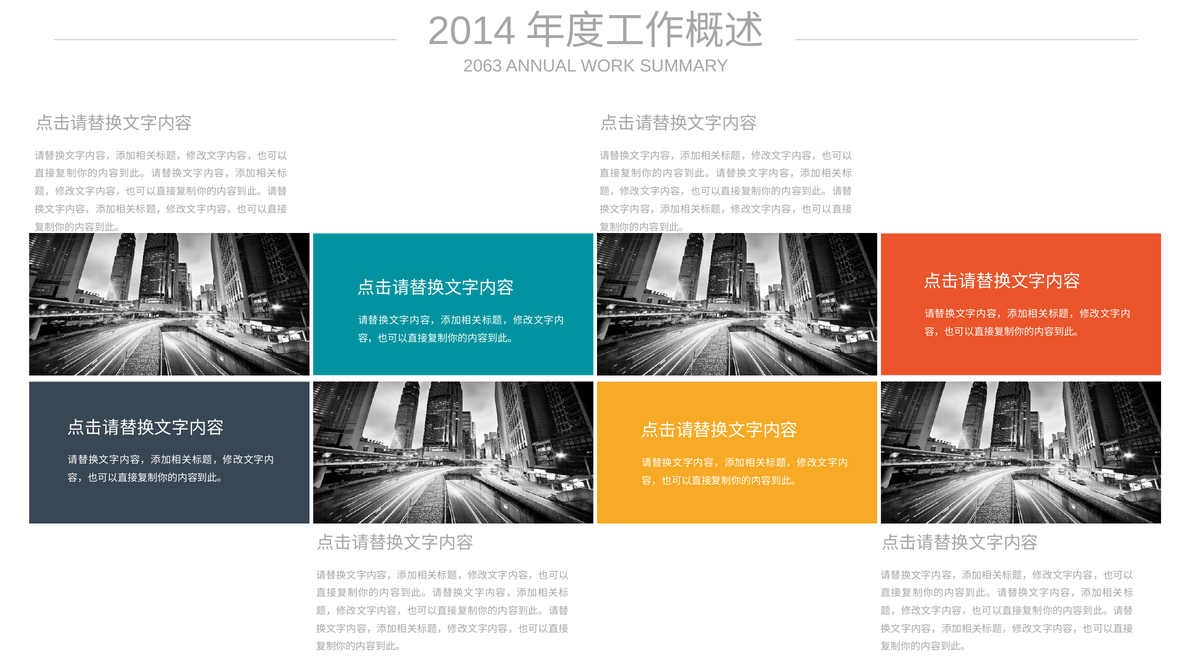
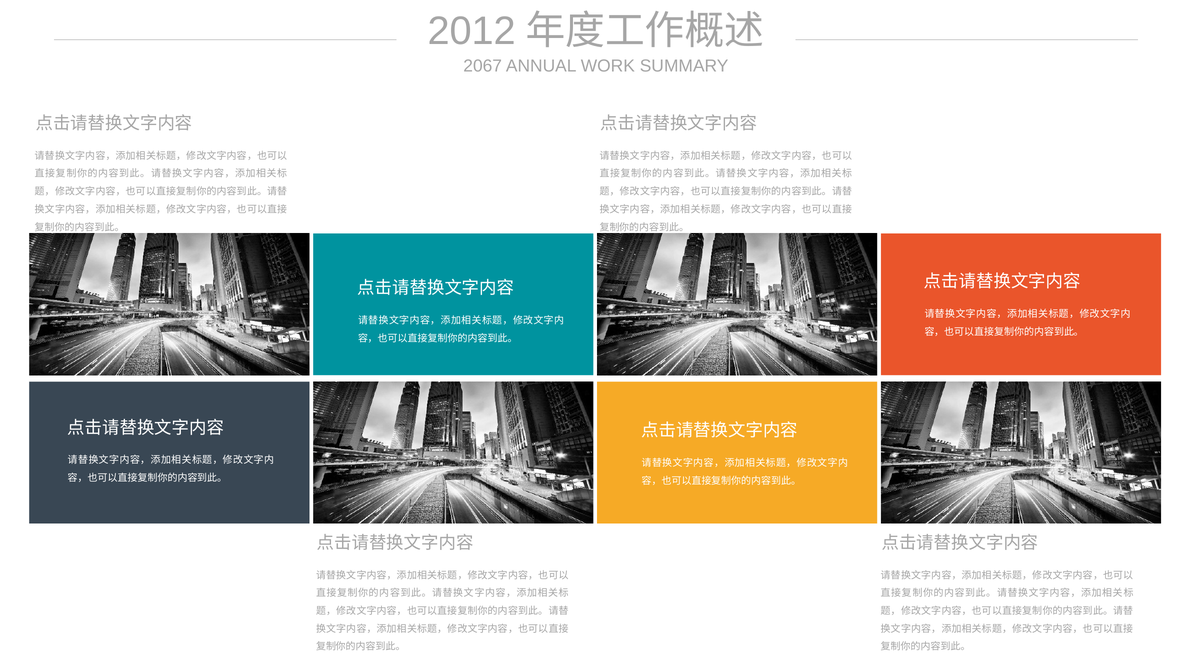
2014: 2014 -> 2012 (472, 31)
2063: 2063 -> 2067 (483, 66)
